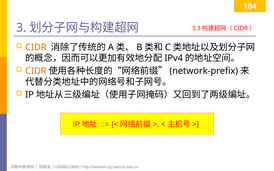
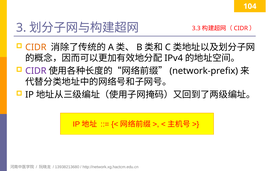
CIDR colour: orange -> purple (36, 71)
